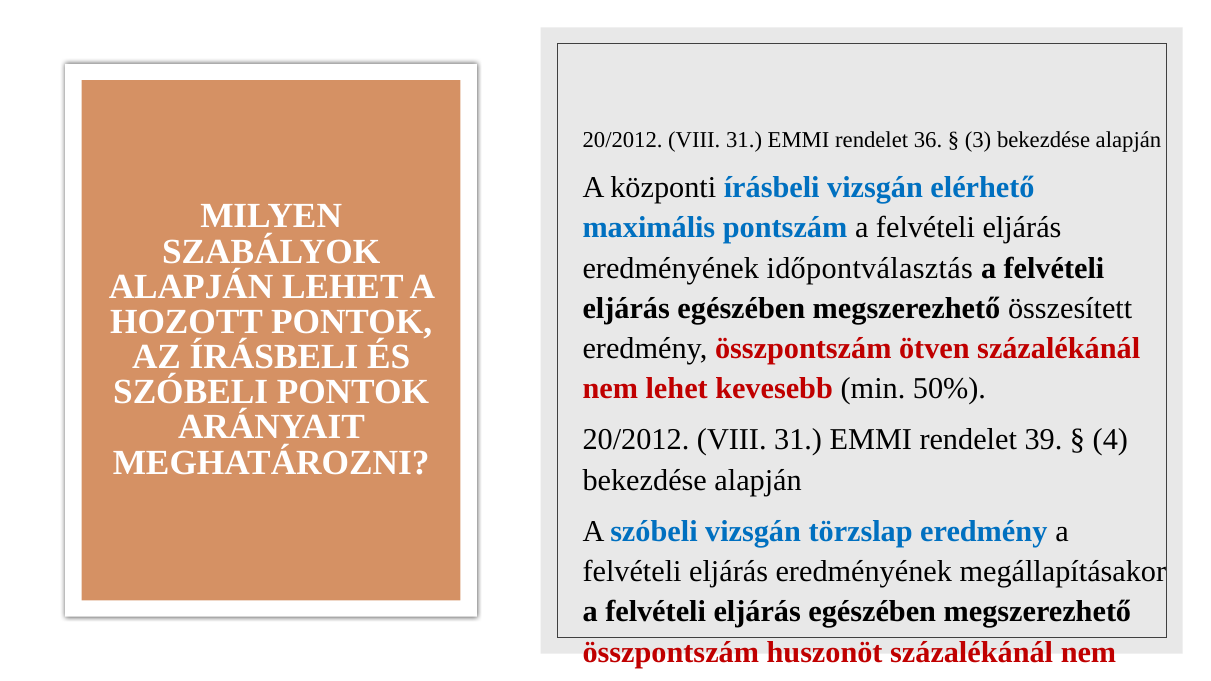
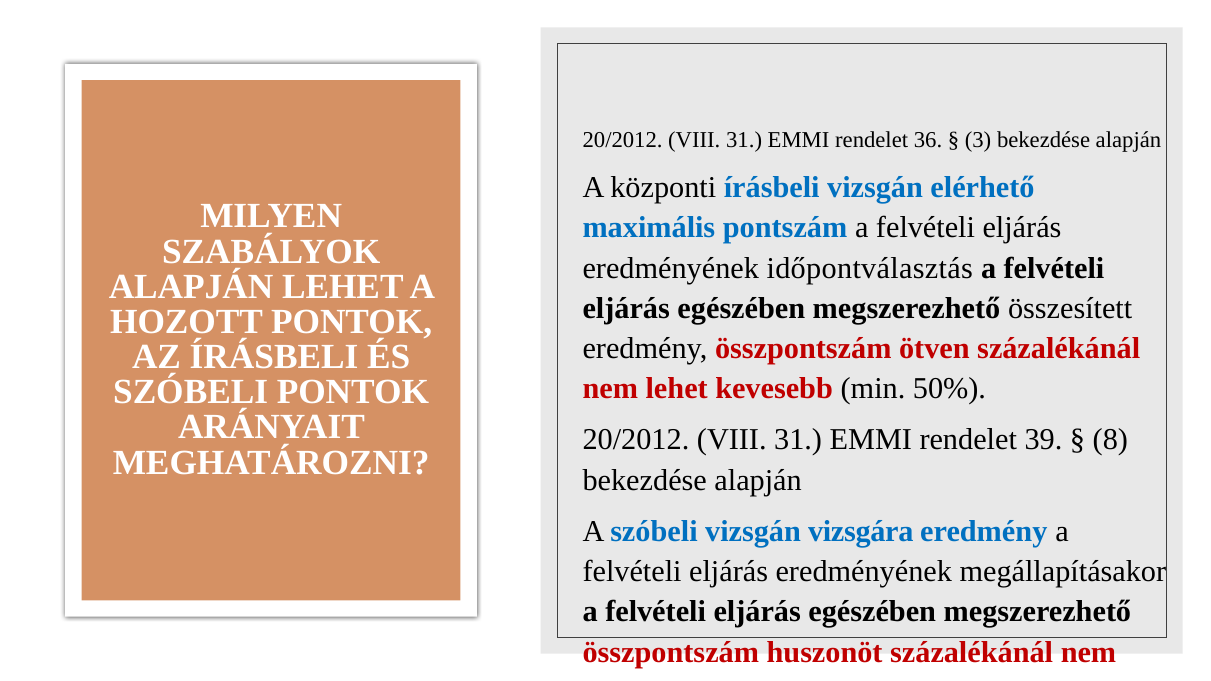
4: 4 -> 8 (1110, 440)
törzslap: törzslap -> vizsgára (861, 532)
